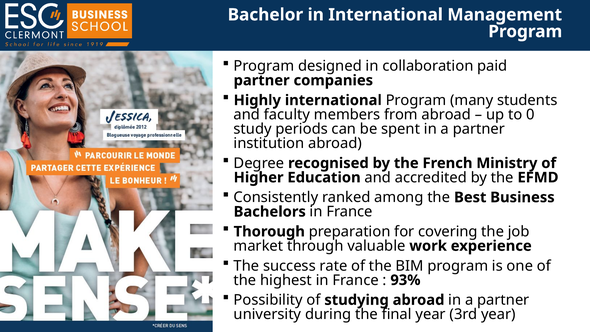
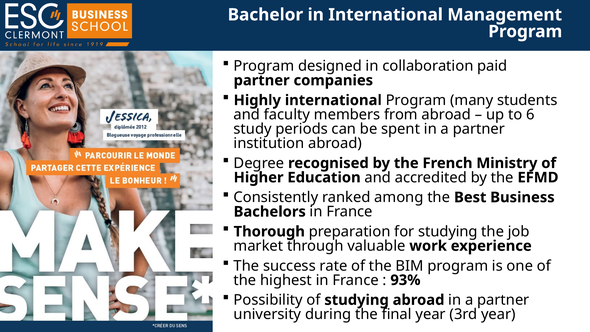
0: 0 -> 6 (530, 115)
for covering: covering -> studying (448, 232)
